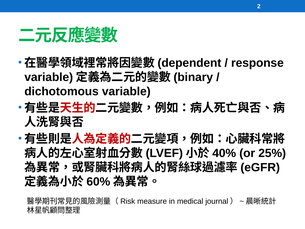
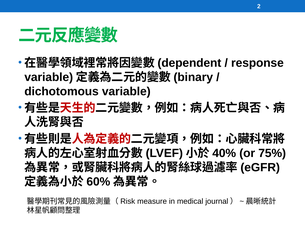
25%: 25% -> 75% (272, 153)
